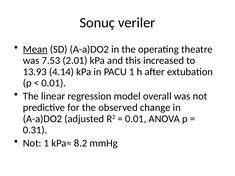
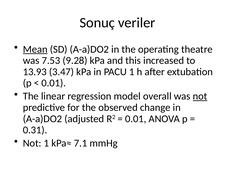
2.01: 2.01 -> 9.28 (75, 61)
4.14: 4.14 -> 3.47 (62, 72)
not underline: none -> present (200, 96)
8.2: 8.2 -> 7.1 (81, 143)
